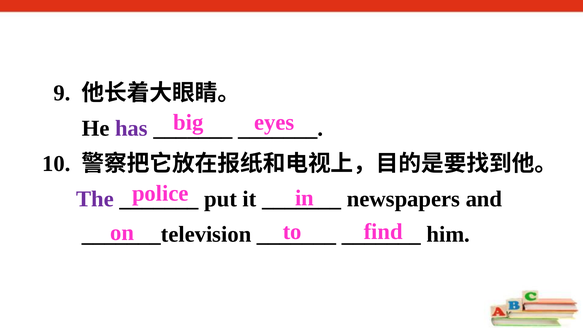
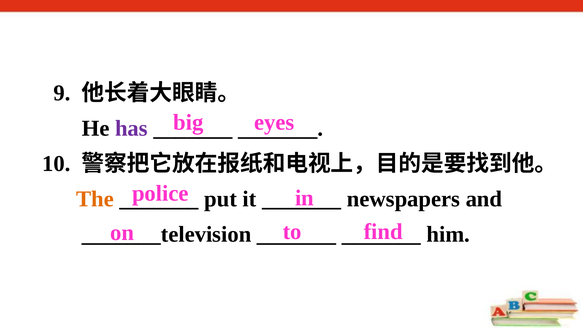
The colour: purple -> orange (95, 199)
